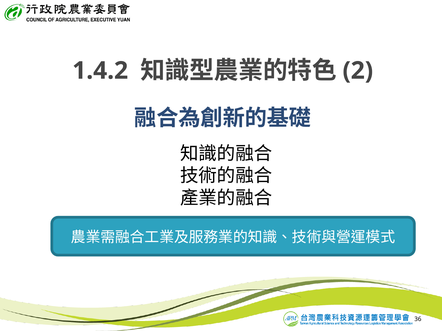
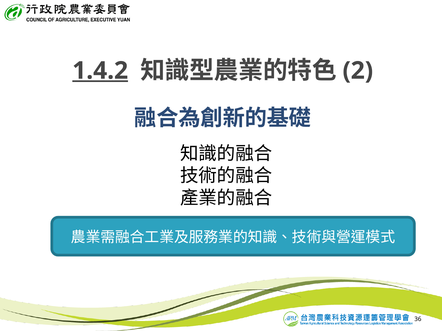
1.4.2 underline: none -> present (100, 71)
